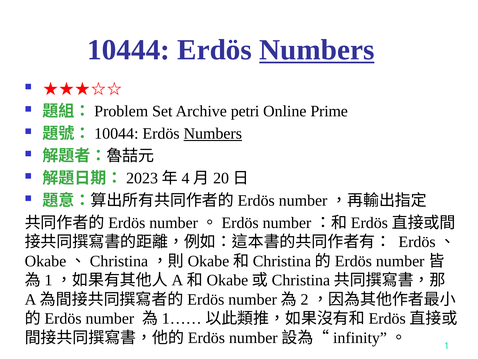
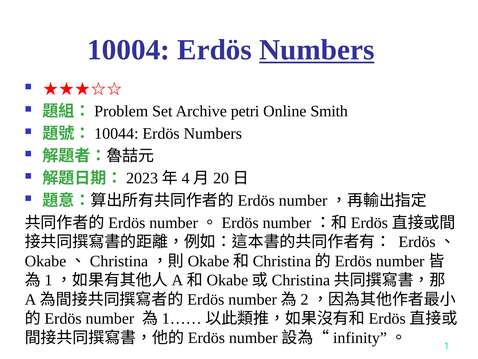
10444: 10444 -> 10004 (129, 50)
Prime: Prime -> Smith (329, 111)
Numbers underline: present -> none (213, 133)
